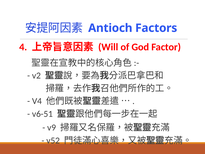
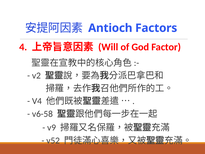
v6-51: v6-51 -> v6-58 (42, 114)
